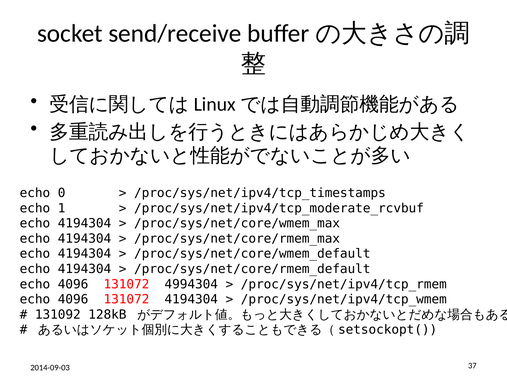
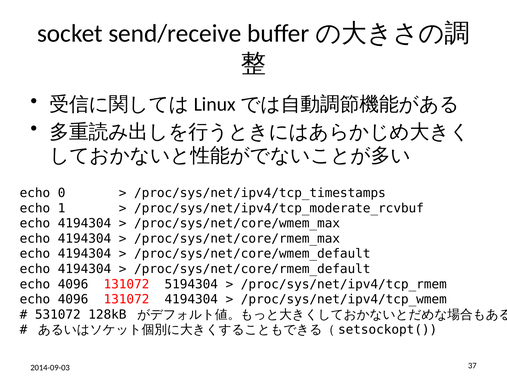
4994304: 4994304 -> 5194304 (191, 284)
131092: 131092 -> 531072 (58, 315)
